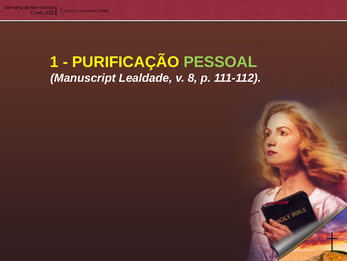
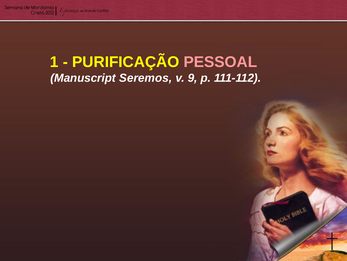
PESSOAL colour: light green -> pink (220, 62)
Lealdade: Lealdade -> Seremos (146, 78)
8: 8 -> 9 (193, 78)
